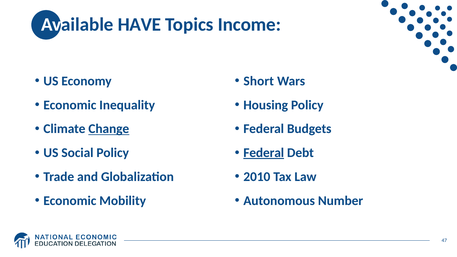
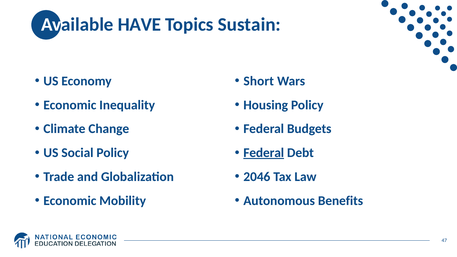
Income: Income -> Sustain (249, 25)
Change underline: present -> none (109, 129)
2010: 2010 -> 2046 (257, 177)
Number: Number -> Benefits (341, 201)
